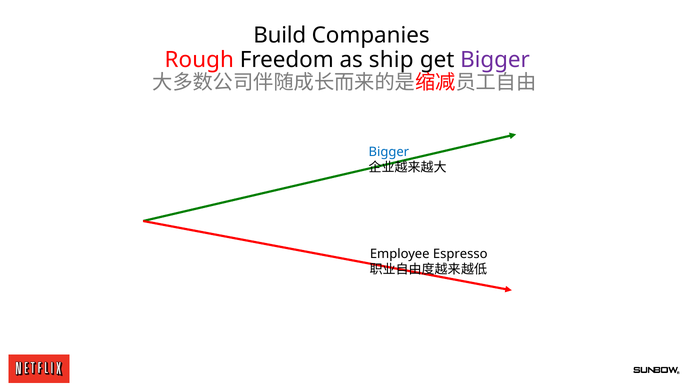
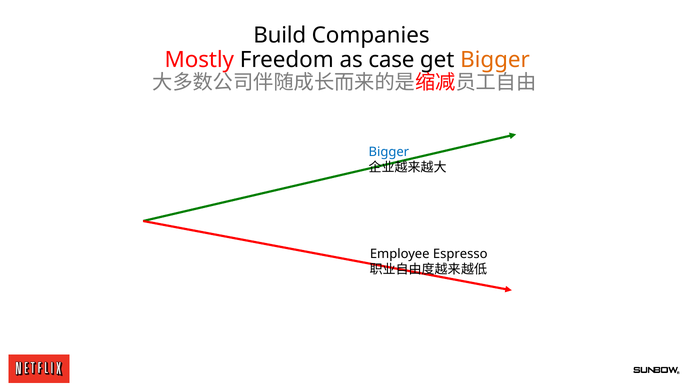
Rough: Rough -> Mostly (199, 60)
ship: ship -> case (391, 60)
Bigger colour: purple -> orange (495, 60)
